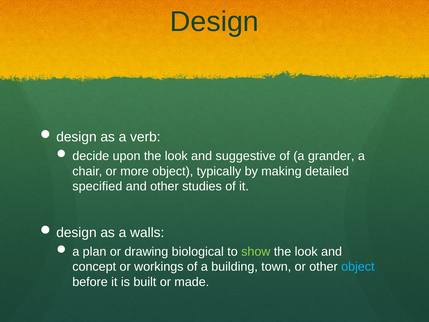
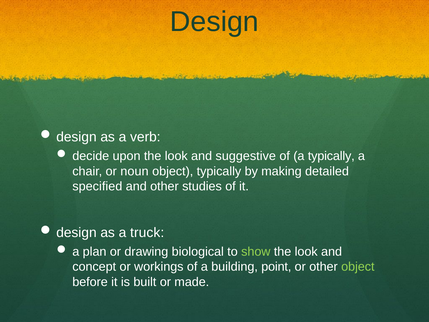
a grander: grander -> typically (331, 156)
more: more -> noun (134, 171)
walls: walls -> truck (147, 232)
town: town -> point (276, 267)
object colour: light blue -> light green (358, 267)
